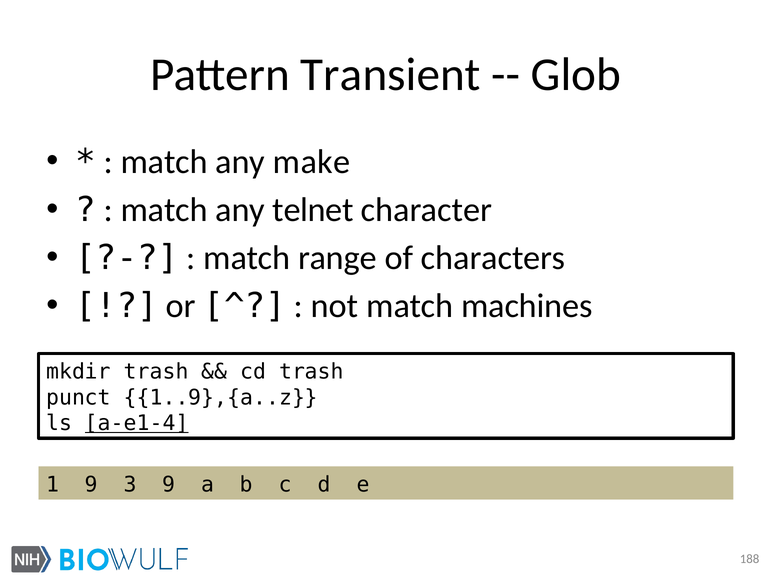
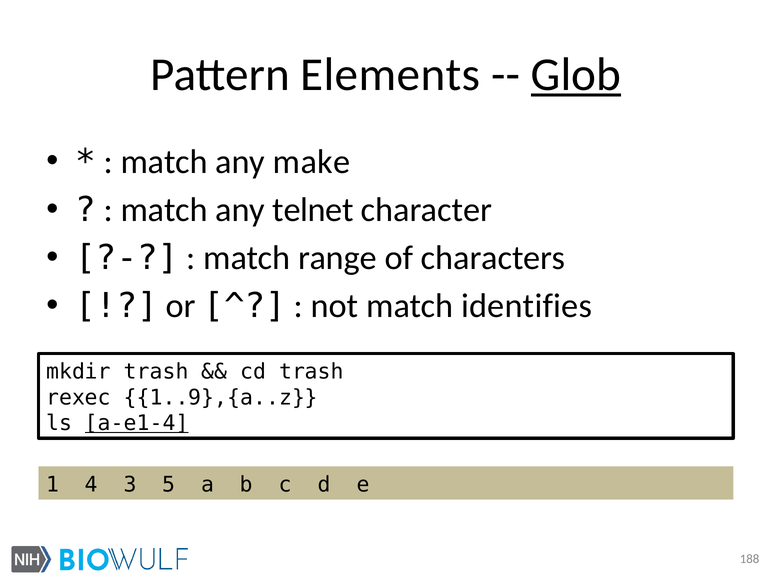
Transient: Transient -> Elements (390, 75)
Glob underline: none -> present (576, 75)
machines: machines -> identifies (527, 306)
punct: punct -> rexec (78, 397)
9: 9 -> 4 (91, 484)
3 9: 9 -> 5 (169, 484)
